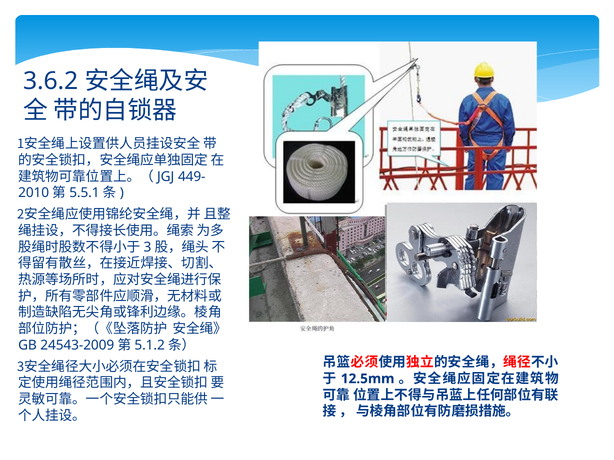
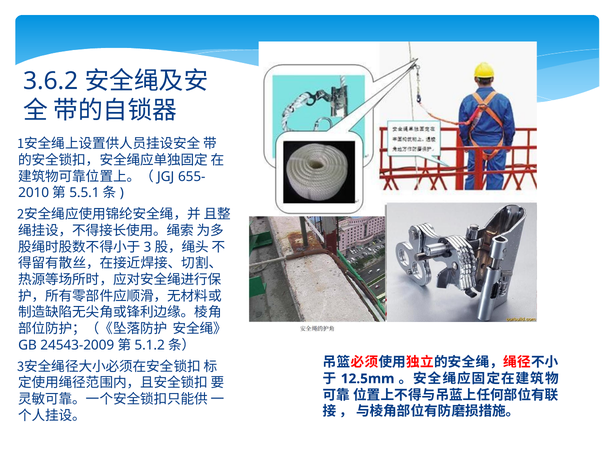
449-: 449- -> 655- (192, 177)
